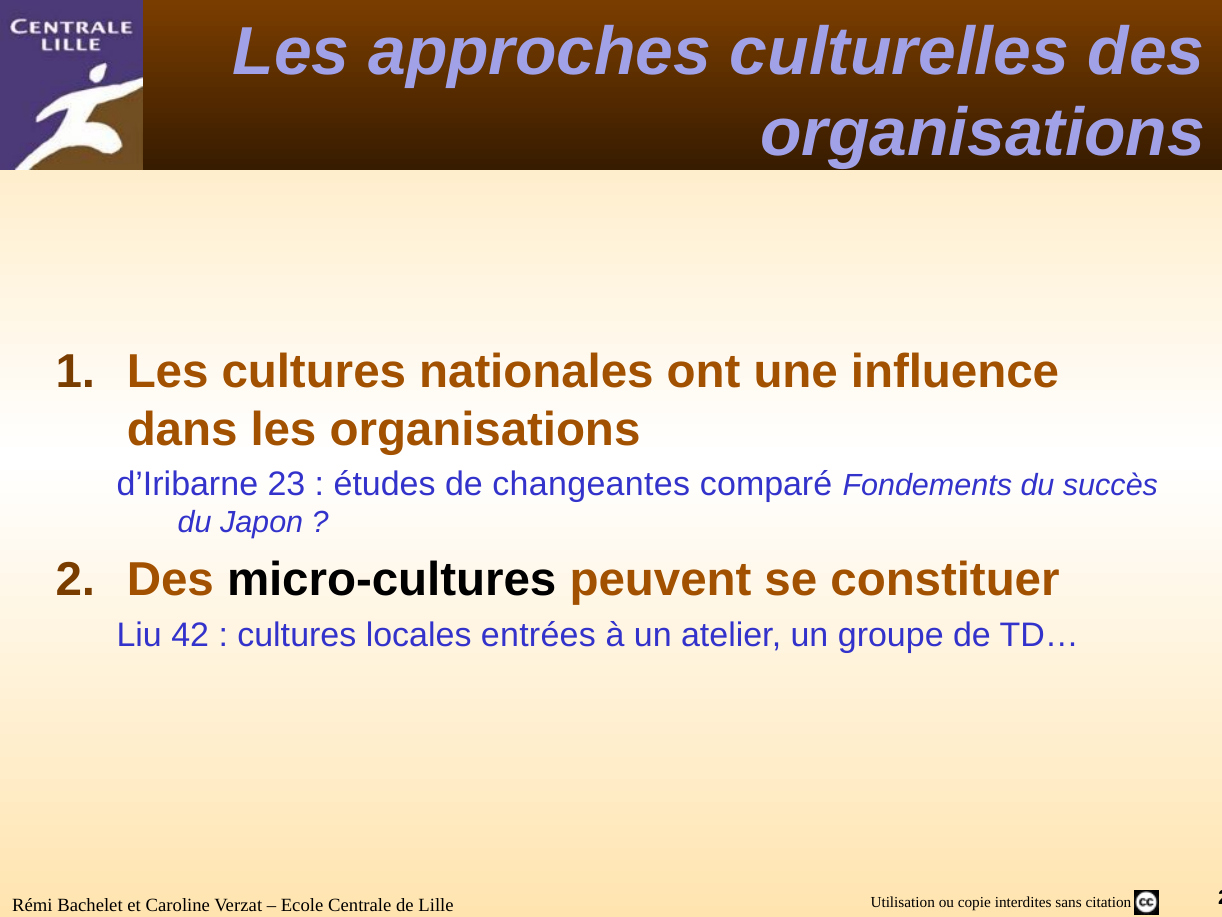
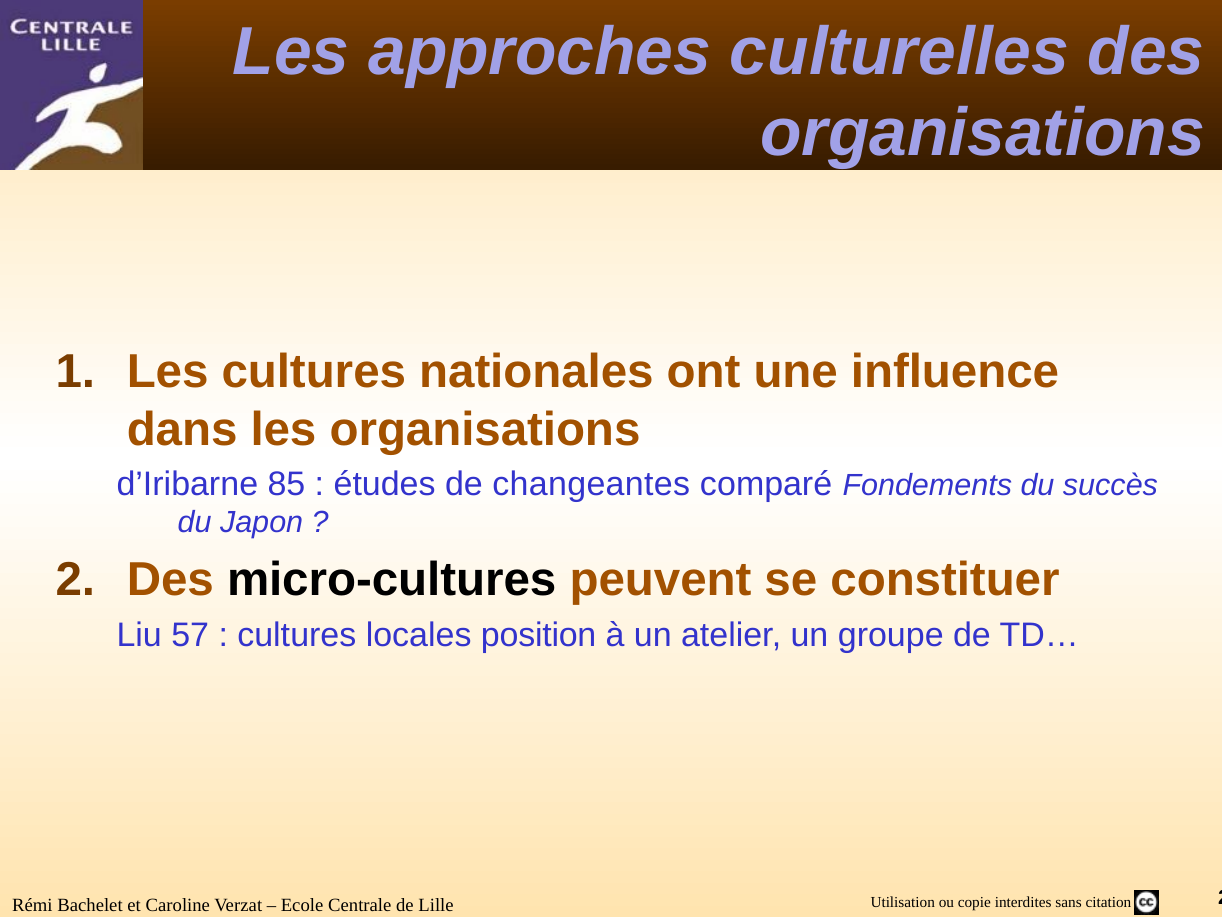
23: 23 -> 85 (286, 484)
42: 42 -> 57 (190, 635)
entrées: entrées -> position (539, 635)
